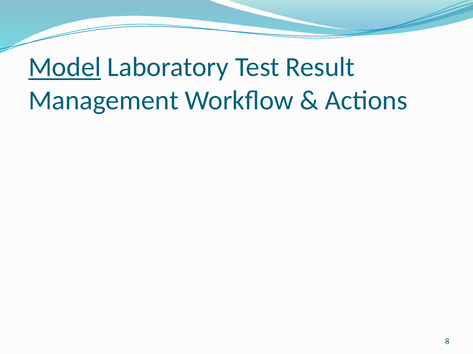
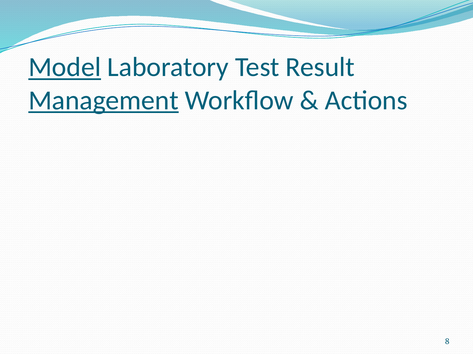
Management underline: none -> present (103, 100)
